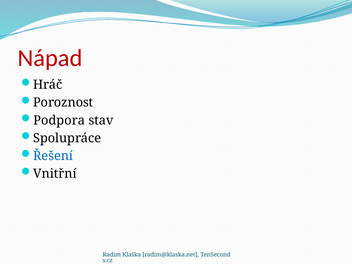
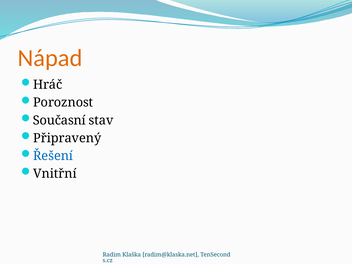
Nápad colour: red -> orange (50, 58)
Podpora: Podpora -> Současní (59, 120)
Spolupráce: Spolupráce -> Připravený (67, 138)
